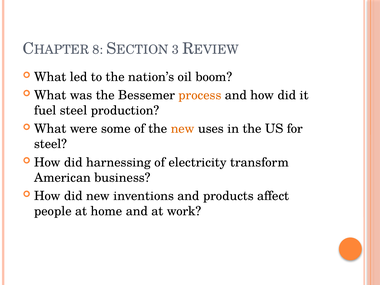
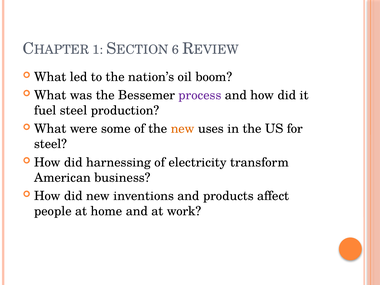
8: 8 -> 1 (98, 50)
3: 3 -> 6 (175, 50)
process colour: orange -> purple (200, 95)
